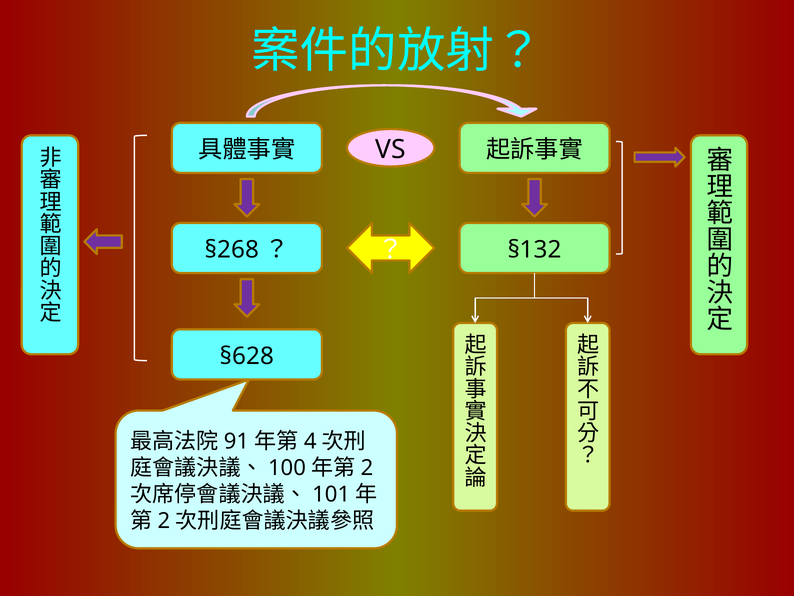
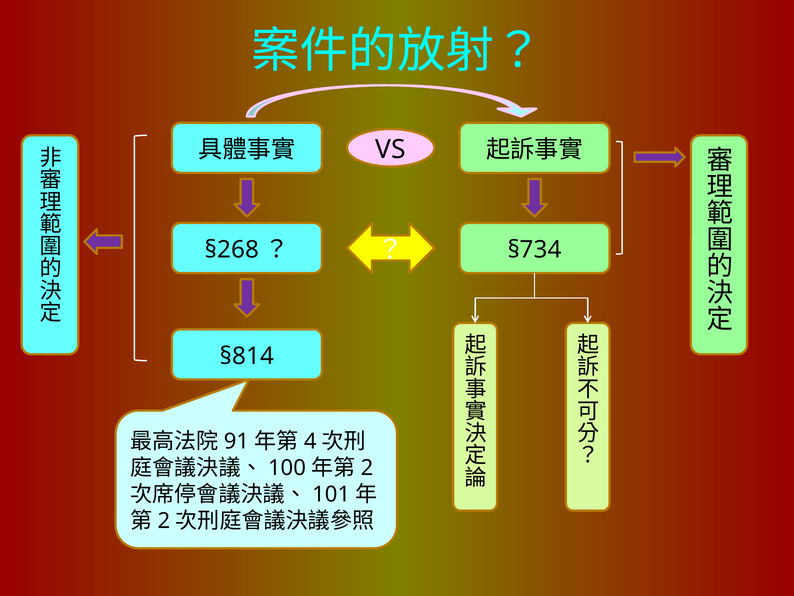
§132: §132 -> §734 (535, 249)
§628: §628 -> §814 (247, 356)
